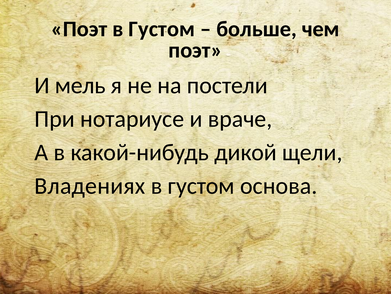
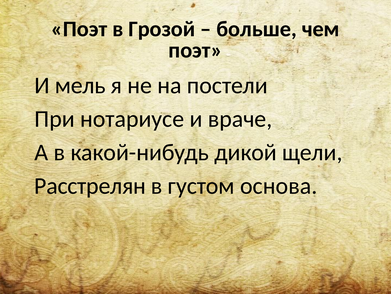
Поэт в Густом: Густом -> Грозой (162, 29)
Владениях: Владениях -> Расстрелян (90, 185)
